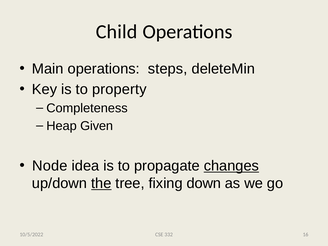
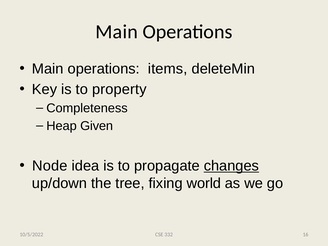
Child: Child -> Main (117, 32)
steps: steps -> items (168, 69)
the underline: present -> none (101, 183)
down: down -> world (204, 183)
